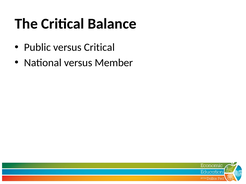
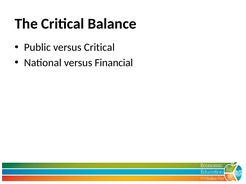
Member: Member -> Financial (114, 63)
